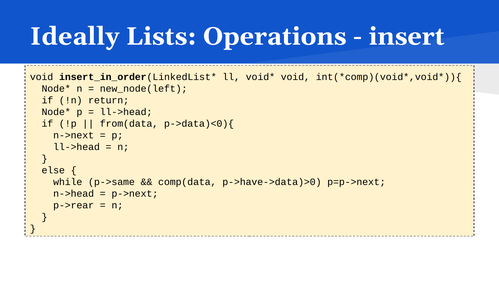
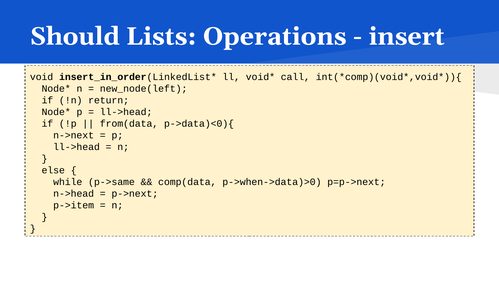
Ideally: Ideally -> Should (75, 36)
void: void -> call (295, 77)
p->have->data)>0: p->have->data)>0 -> p->when->data)>0 (272, 182)
p->rear: p->rear -> p->item (74, 205)
